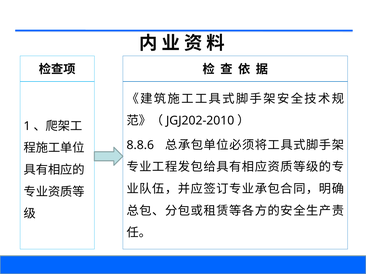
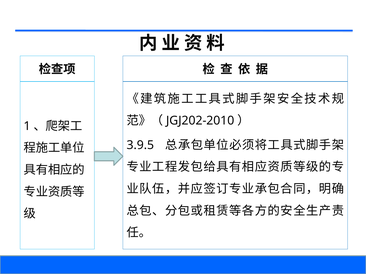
8.8.6: 8.8.6 -> 3.9.5 (140, 145)
